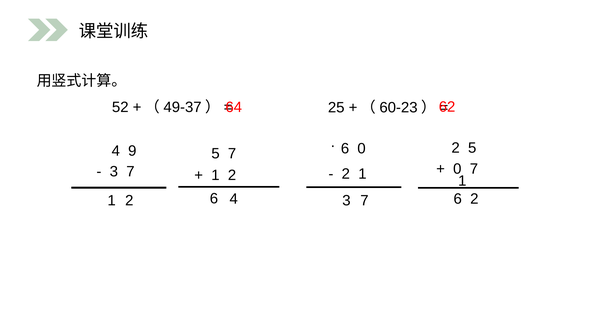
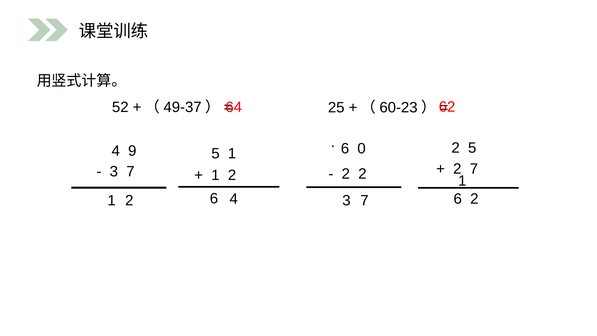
5 7: 7 -> 1 (232, 153)
0: 0 -> 2 (457, 169)
1: 1 -> 2 (362, 174)
